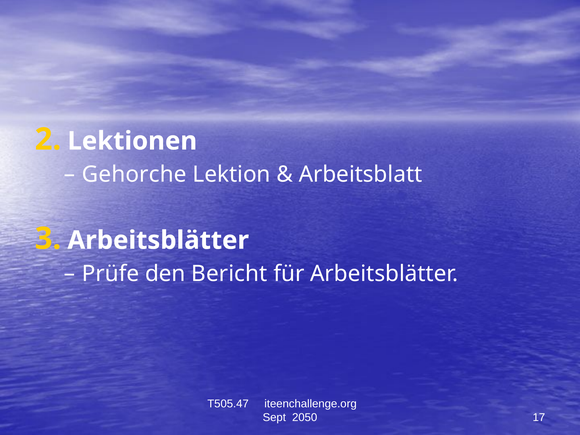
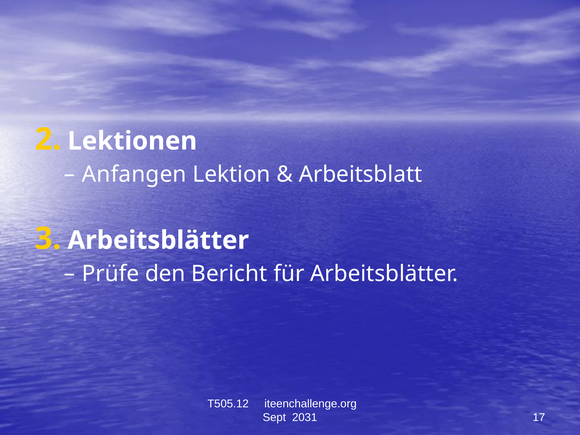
Gehorche: Gehorche -> Anfangen (134, 174)
T505.47: T505.47 -> T505.12 (228, 404)
2050: 2050 -> 2031 (305, 417)
